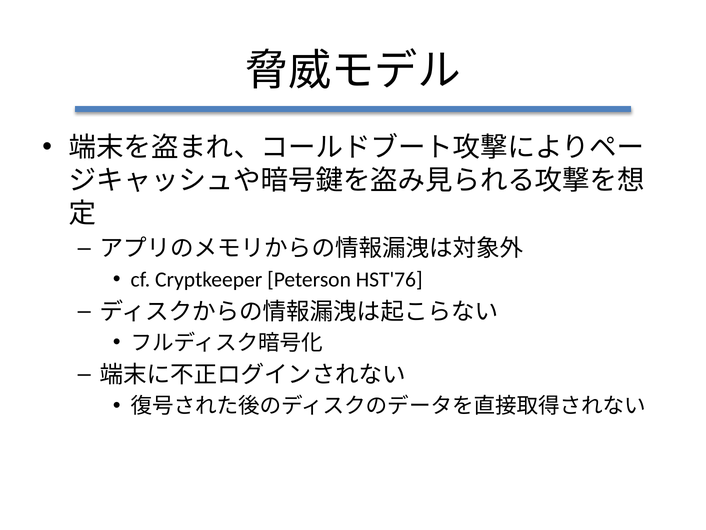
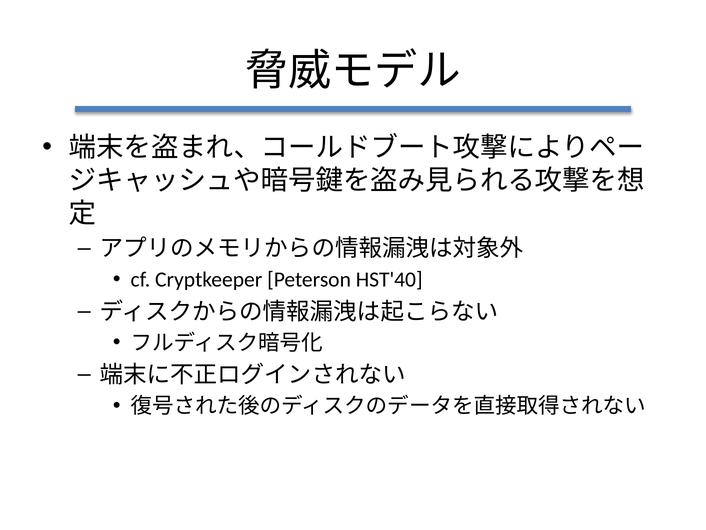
HST'76: HST'76 -> HST'40 (389, 280)
